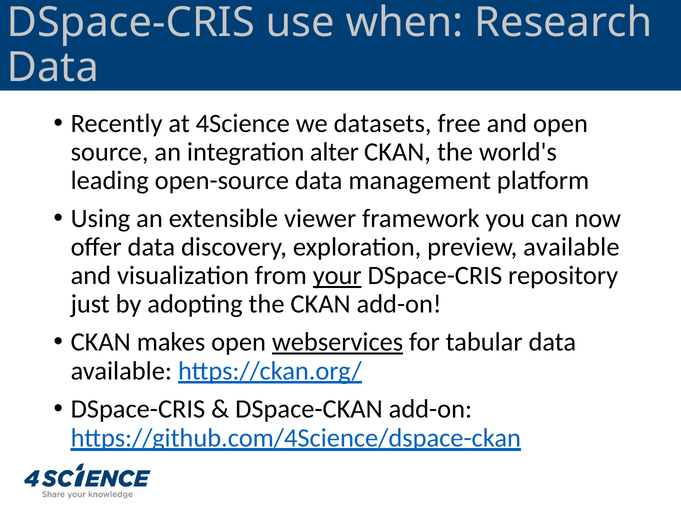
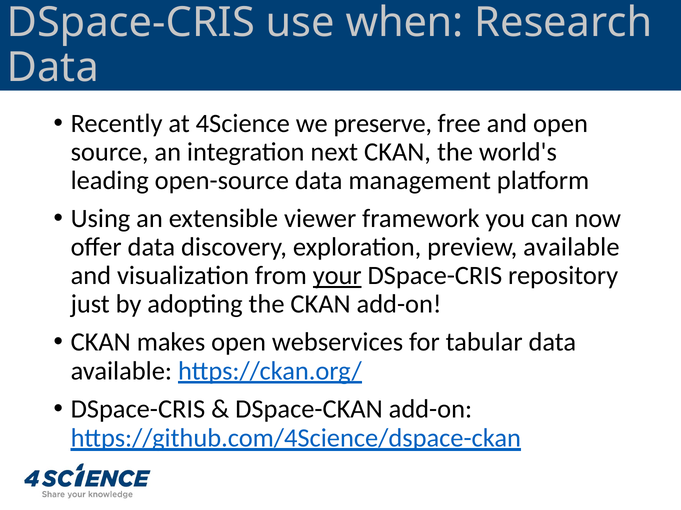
datasets: datasets -> preserve (383, 124)
alter: alter -> next (334, 152)
webservices underline: present -> none (338, 343)
